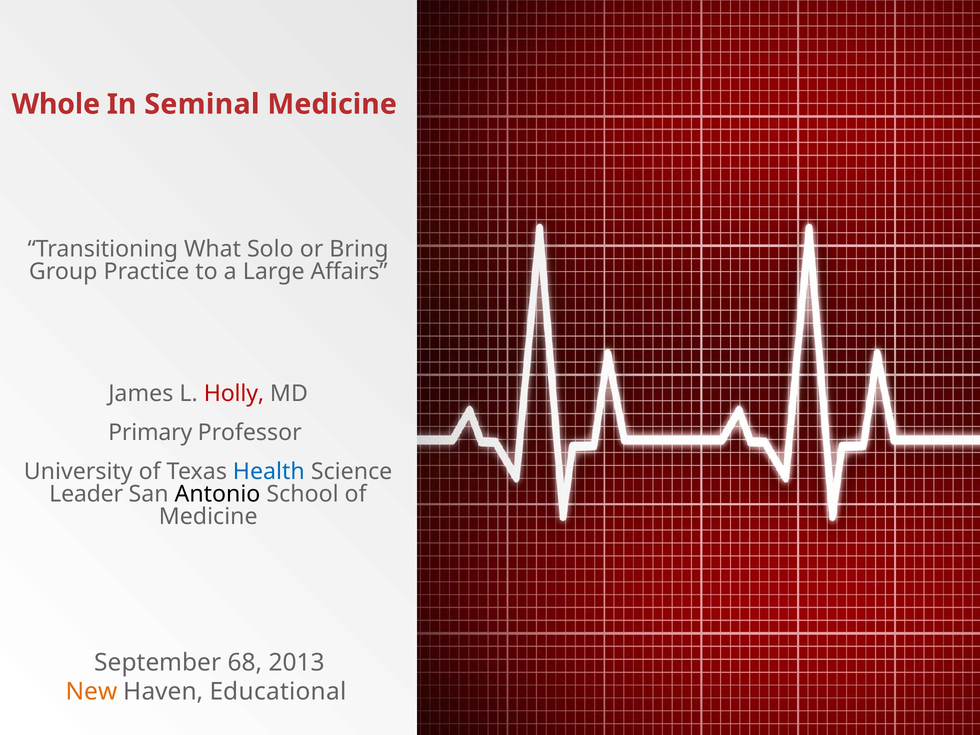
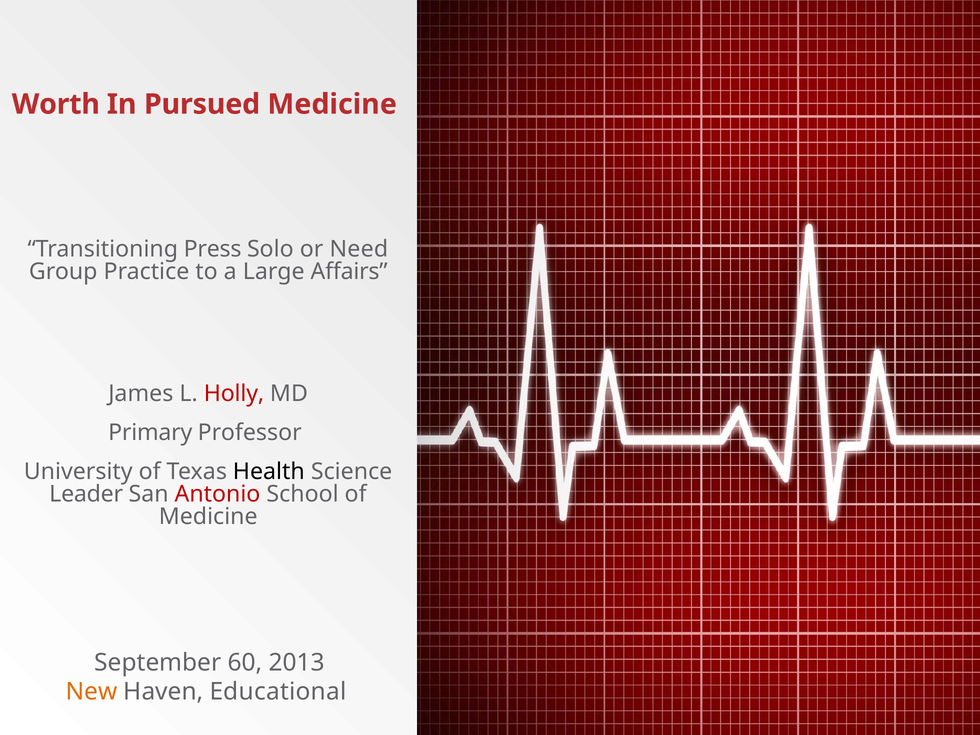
Whole: Whole -> Worth (56, 104)
Seminal: Seminal -> Pursued (202, 104)
What: What -> Press (213, 249)
Bring: Bring -> Need (359, 249)
Health colour: blue -> black (269, 472)
Antonio colour: black -> red (217, 494)
68: 68 -> 60 (245, 662)
